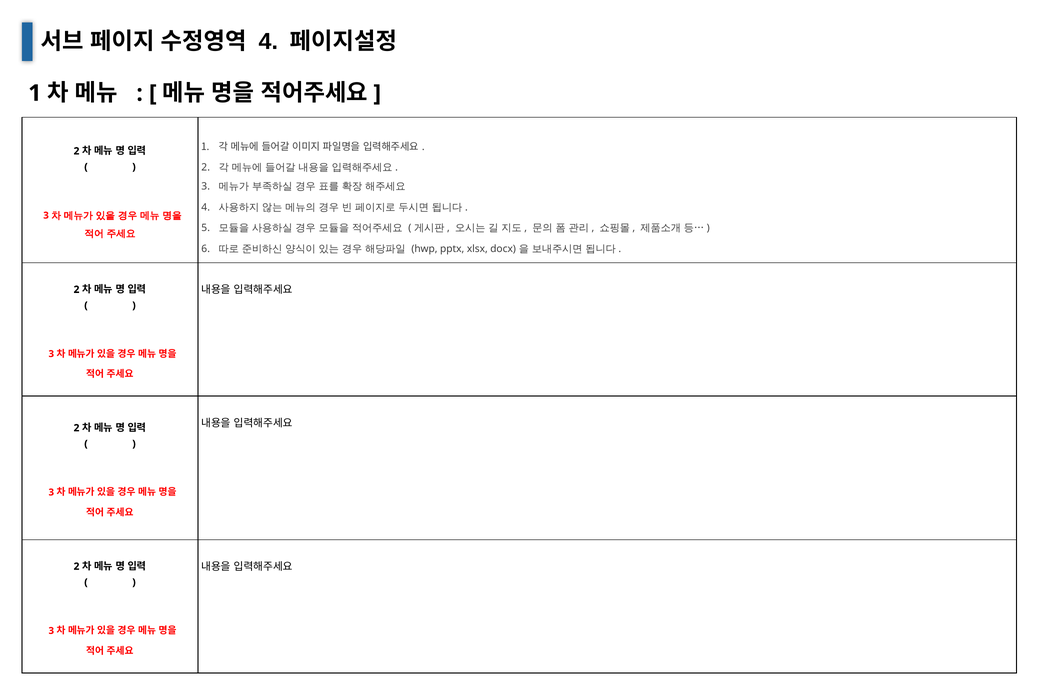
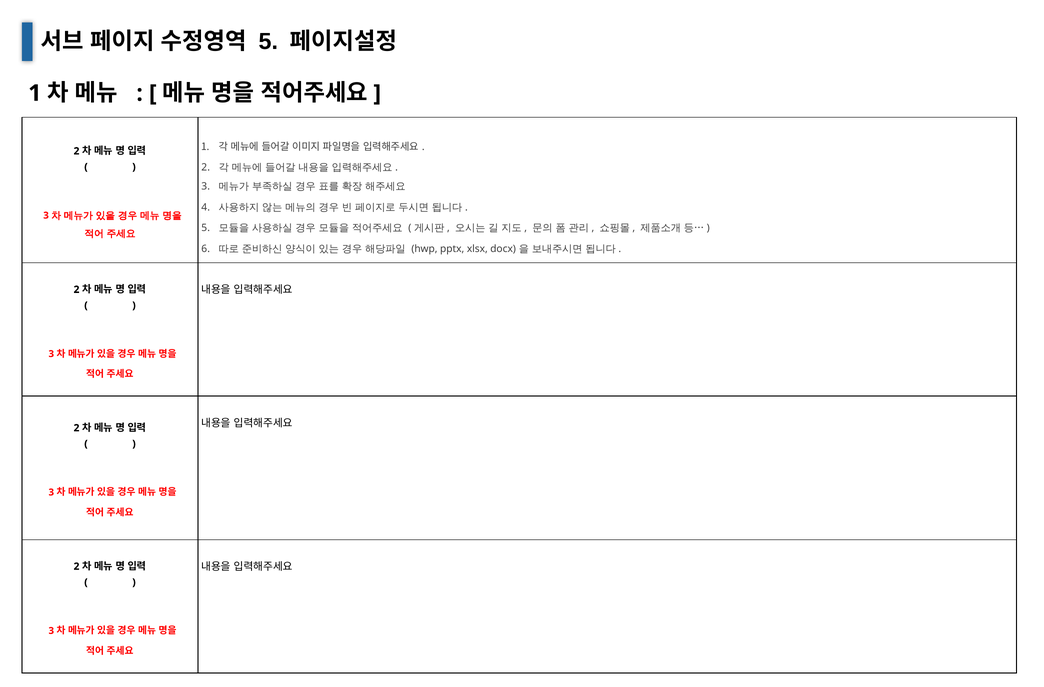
4: 4 -> 5 (268, 41)
